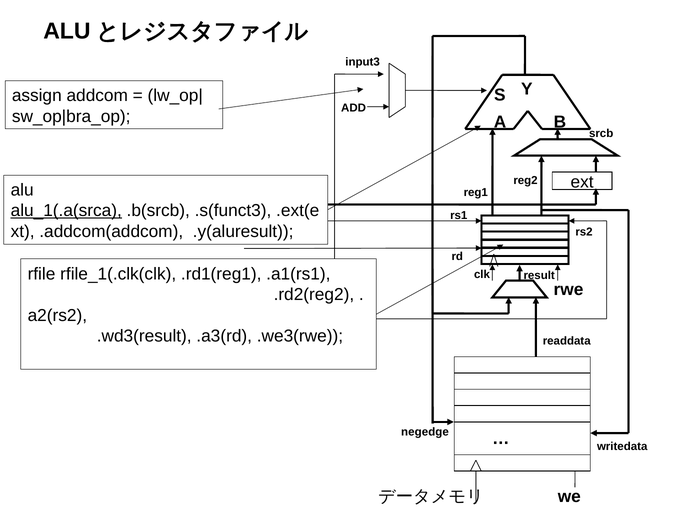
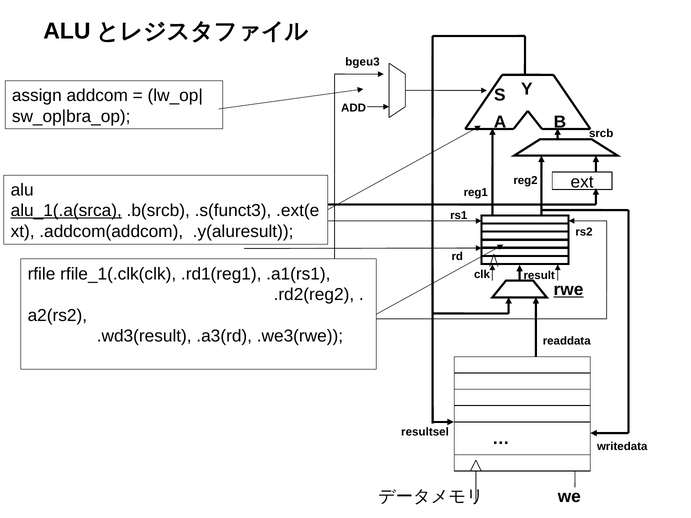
input3: input3 -> bgeu3 (363, 62)
rwe underline: none -> present (568, 290)
negedge: negedge -> resultsel (425, 432)
